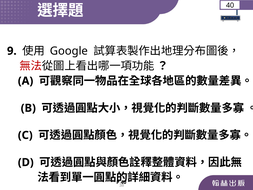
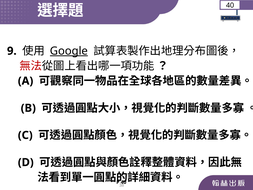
Google underline: none -> present (69, 51)
